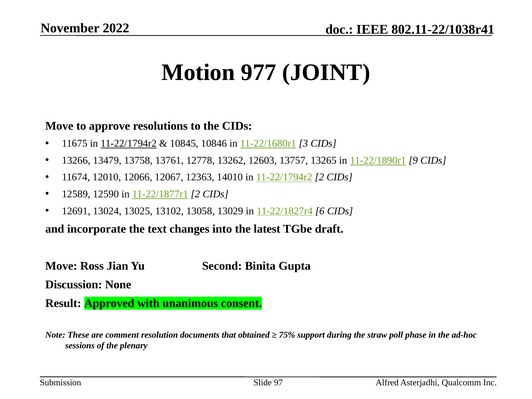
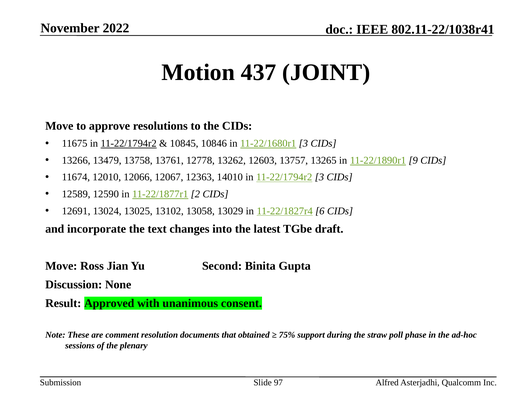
977: 977 -> 437 (259, 73)
11-22/1794r2 2: 2 -> 3 (319, 177)
